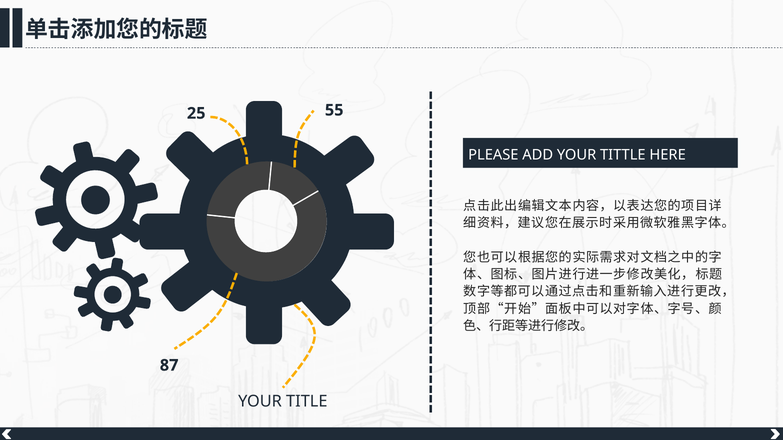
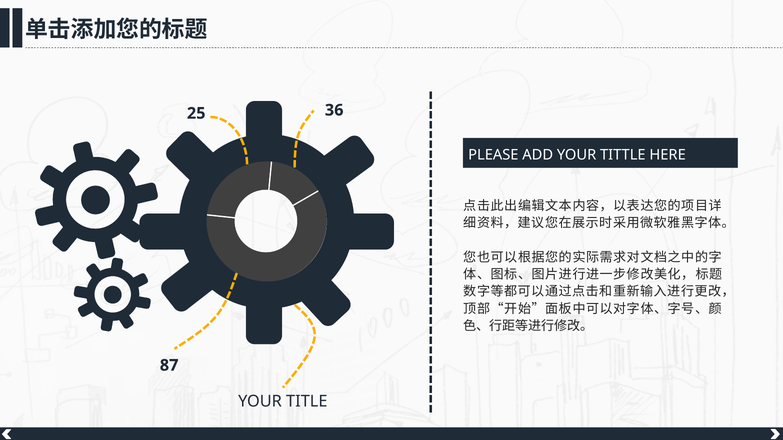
55: 55 -> 36 (334, 110)
